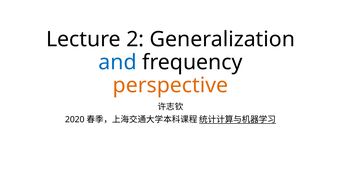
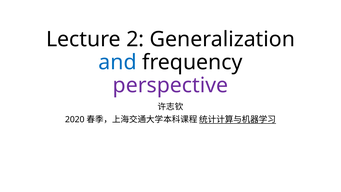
perspective colour: orange -> purple (170, 85)
